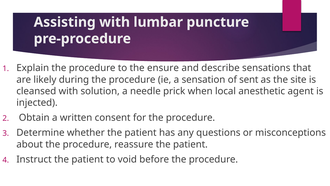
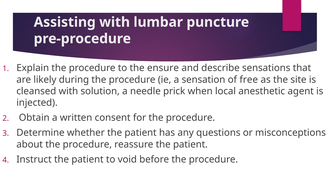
sent: sent -> free (249, 79)
